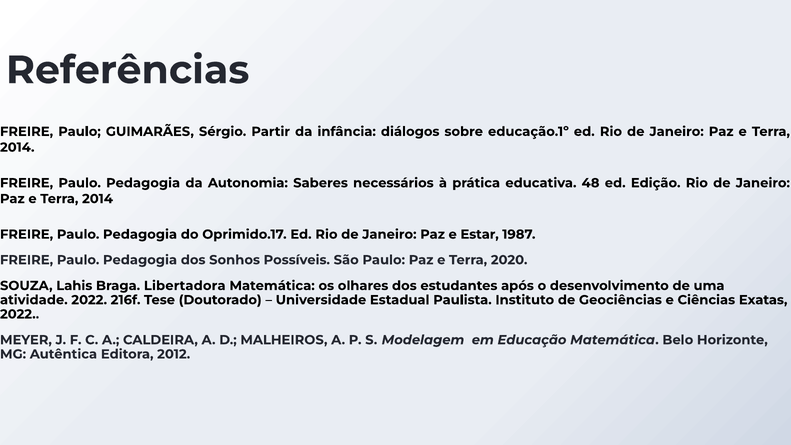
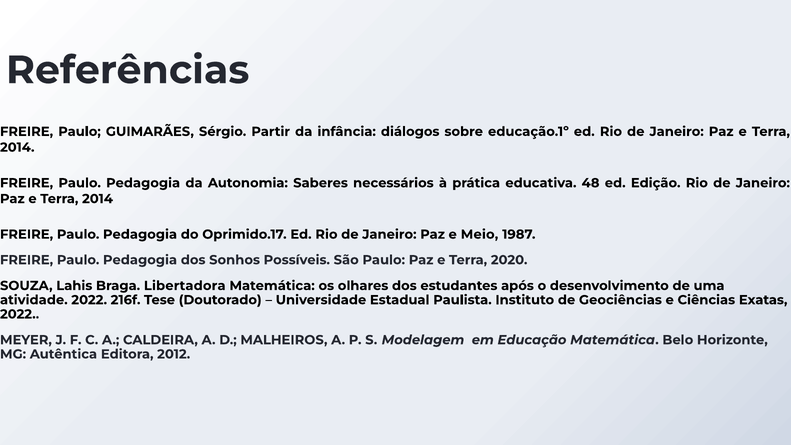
Estar: Estar -> Meio (479, 234)
